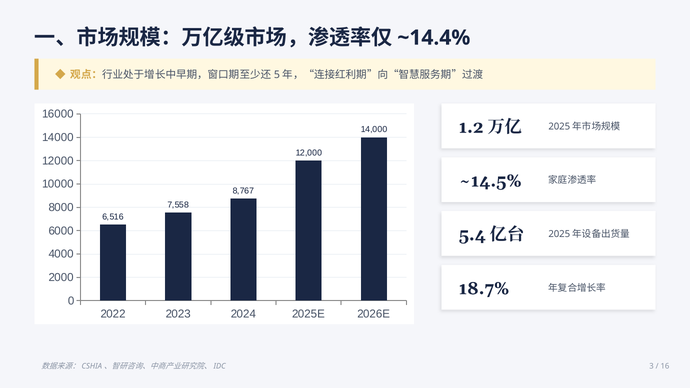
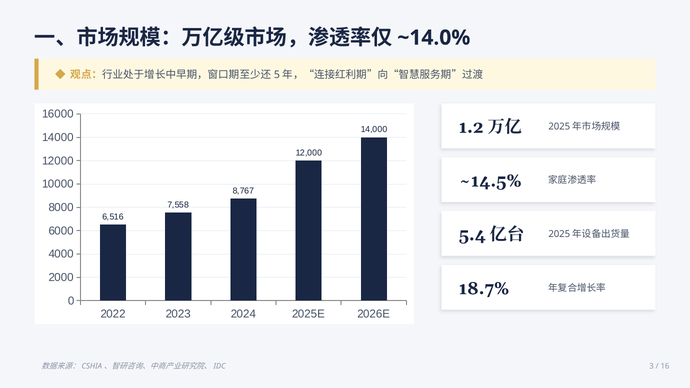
~14.4%: ~14.4% -> ~14.0% (434, 38)
